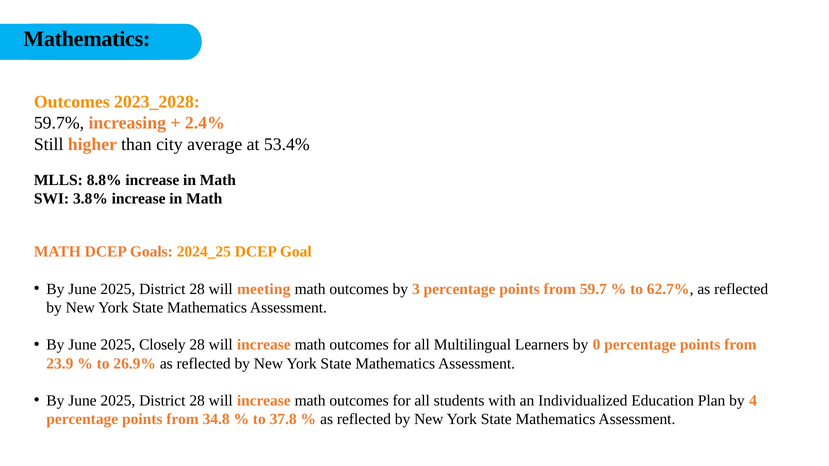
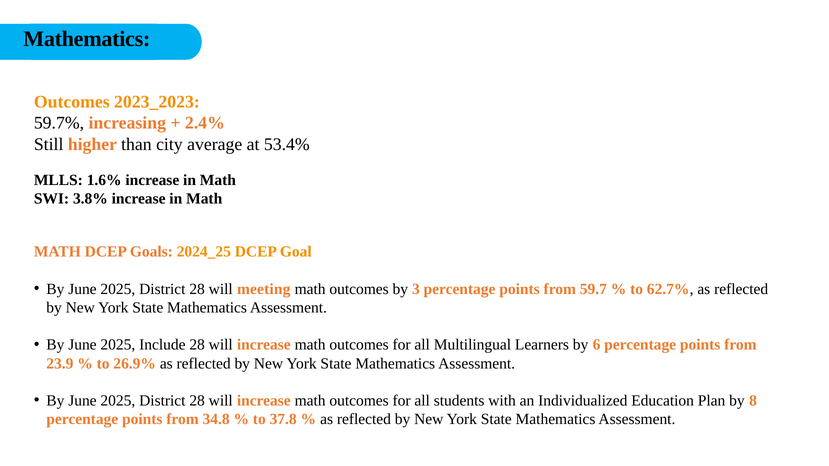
2023_2028: 2023_2028 -> 2023_2023 (157, 102)
8.8%: 8.8% -> 1.6% (104, 180)
Closely: Closely -> Include (162, 345)
0: 0 -> 6 (597, 345)
4: 4 -> 8 (753, 401)
